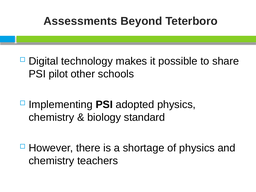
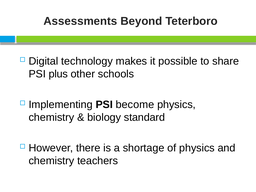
pilot: pilot -> plus (58, 74)
adopted: adopted -> become (135, 105)
